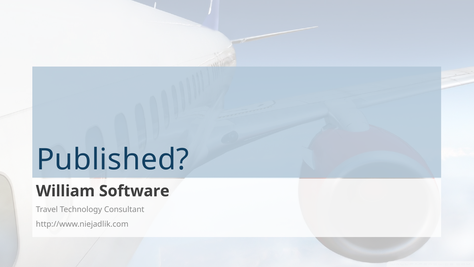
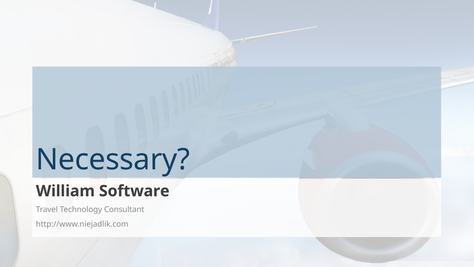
Published: Published -> Necessary (113, 159)
